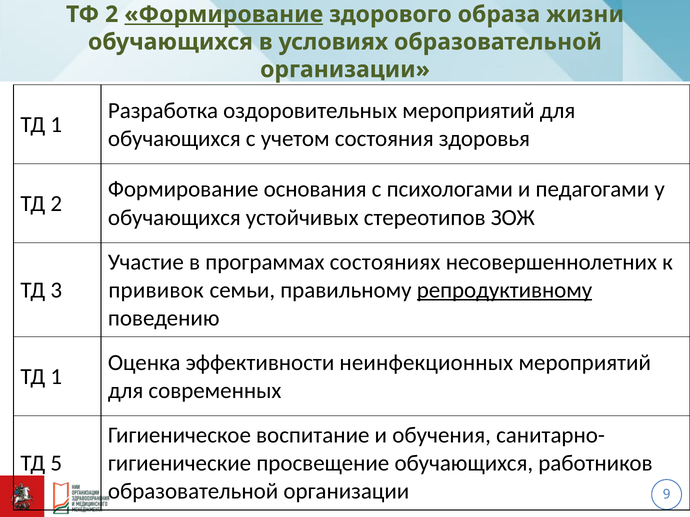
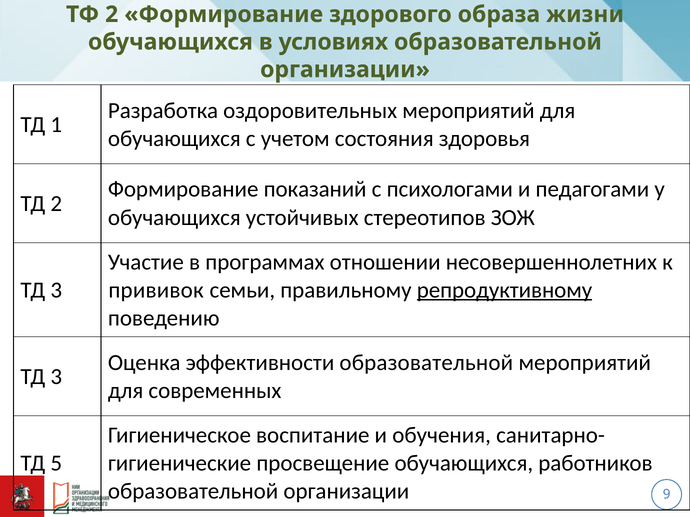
Формирование underline: present -> none (224, 14)
основания: основания -> показаний (315, 190)
состояниях: состояниях -> отношении (385, 262)
эффективности неинфекционных: неинфекционных -> образовательной (426, 363)
1: 1 -> 3 (56, 377)
